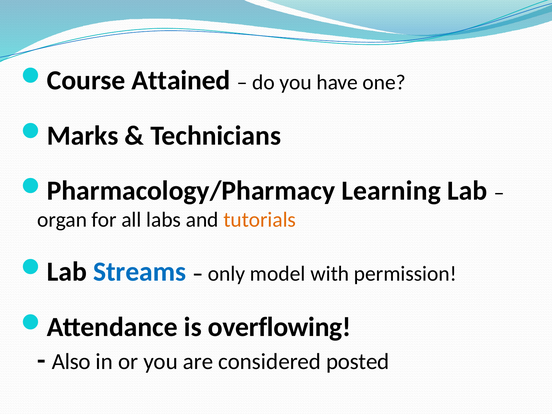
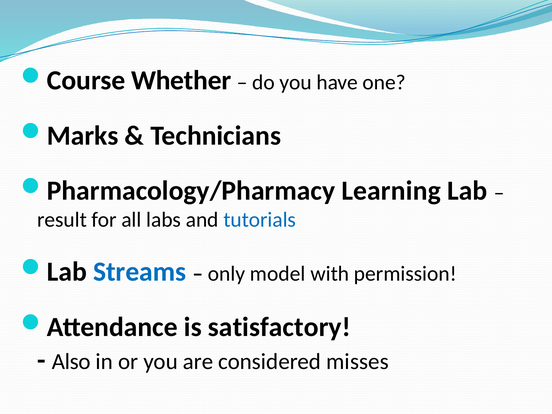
Attained: Attained -> Whether (181, 80)
organ: organ -> result (62, 220)
tutorials colour: orange -> blue (260, 220)
overflowing: overflowing -> satisfactory (279, 327)
posted: posted -> misses (358, 362)
